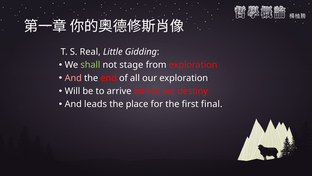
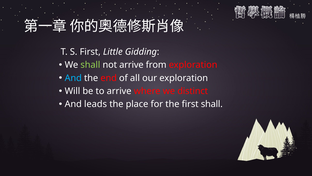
S Real: Real -> First (90, 52)
not stage: stage -> arrive (131, 65)
And colour: pink -> light blue (73, 78)
destiny: destiny -> distinct (193, 91)
first final: final -> shall (212, 104)
